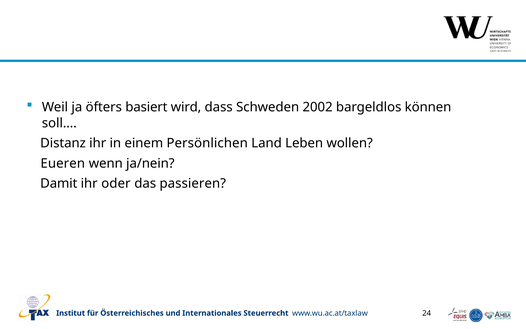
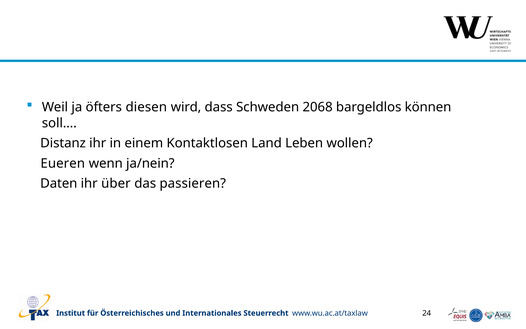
basiert: basiert -> diesen (146, 107)
2002: 2002 -> 2068 (318, 107)
Persönlichen: Persönlichen -> Kontaktlosen (207, 143)
Damit: Damit -> Daten (59, 183)
oder: oder -> über (116, 183)
